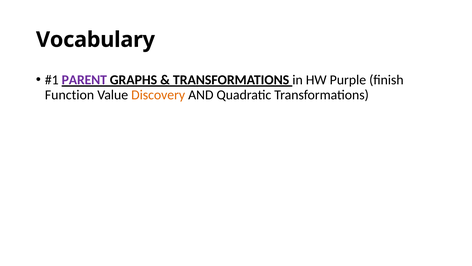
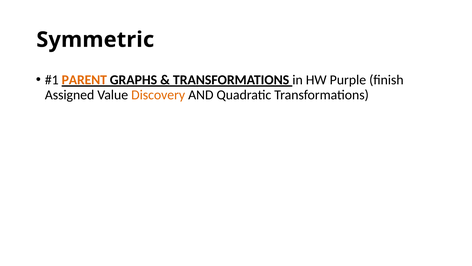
Vocabulary: Vocabulary -> Symmetric (95, 40)
PARENT colour: purple -> orange (84, 80)
Function: Function -> Assigned (70, 95)
